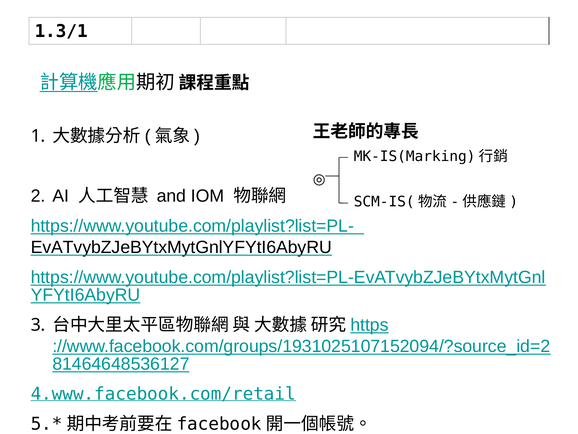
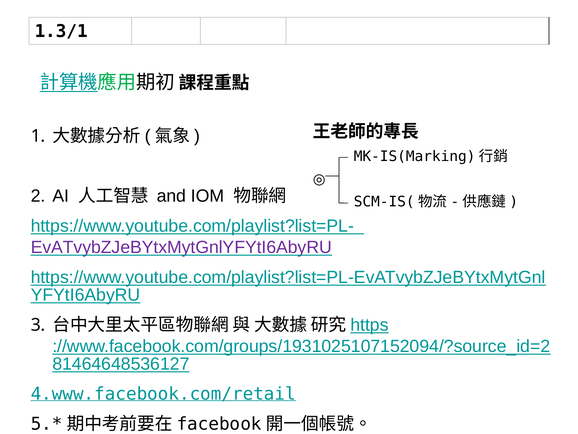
EvATvybZJeBYtxMytGnlYFYtI6AbyRU colour: black -> purple (181, 247)
